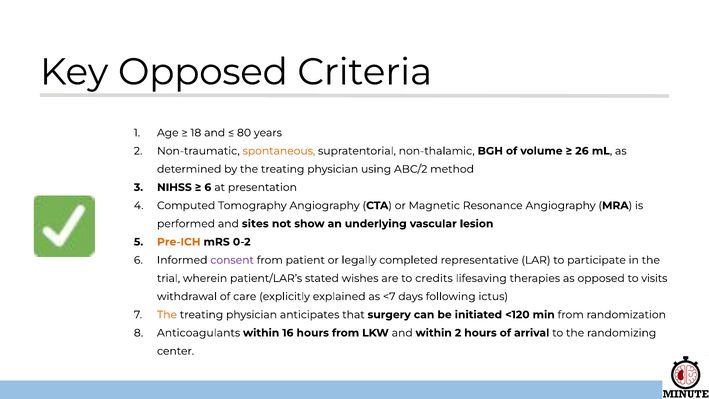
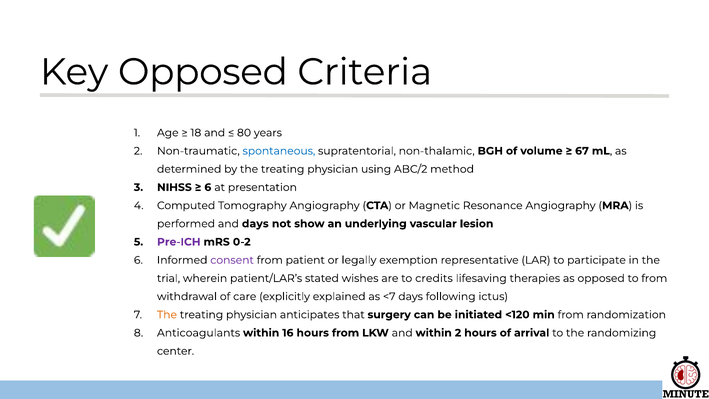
spontaneous colour: orange -> blue (279, 151)
26: 26 -> 67 (582, 151)
and sites: sites -> days (255, 224)
Pre-ICH colour: orange -> purple (179, 242)
completed: completed -> exemption (409, 260)
to visits: visits -> from (654, 278)
